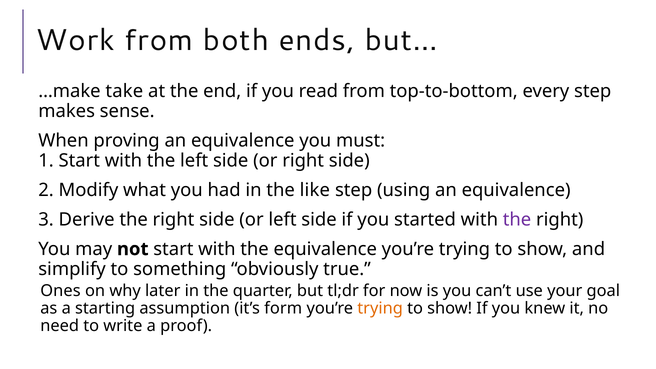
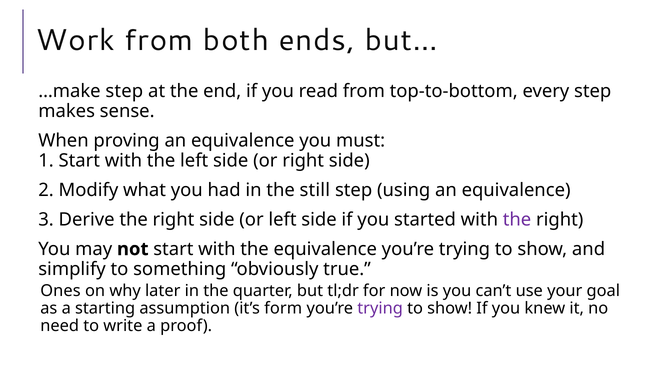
…make take: take -> step (124, 91)
like: like -> still (315, 190)
trying colour: orange -> purple (380, 308)
